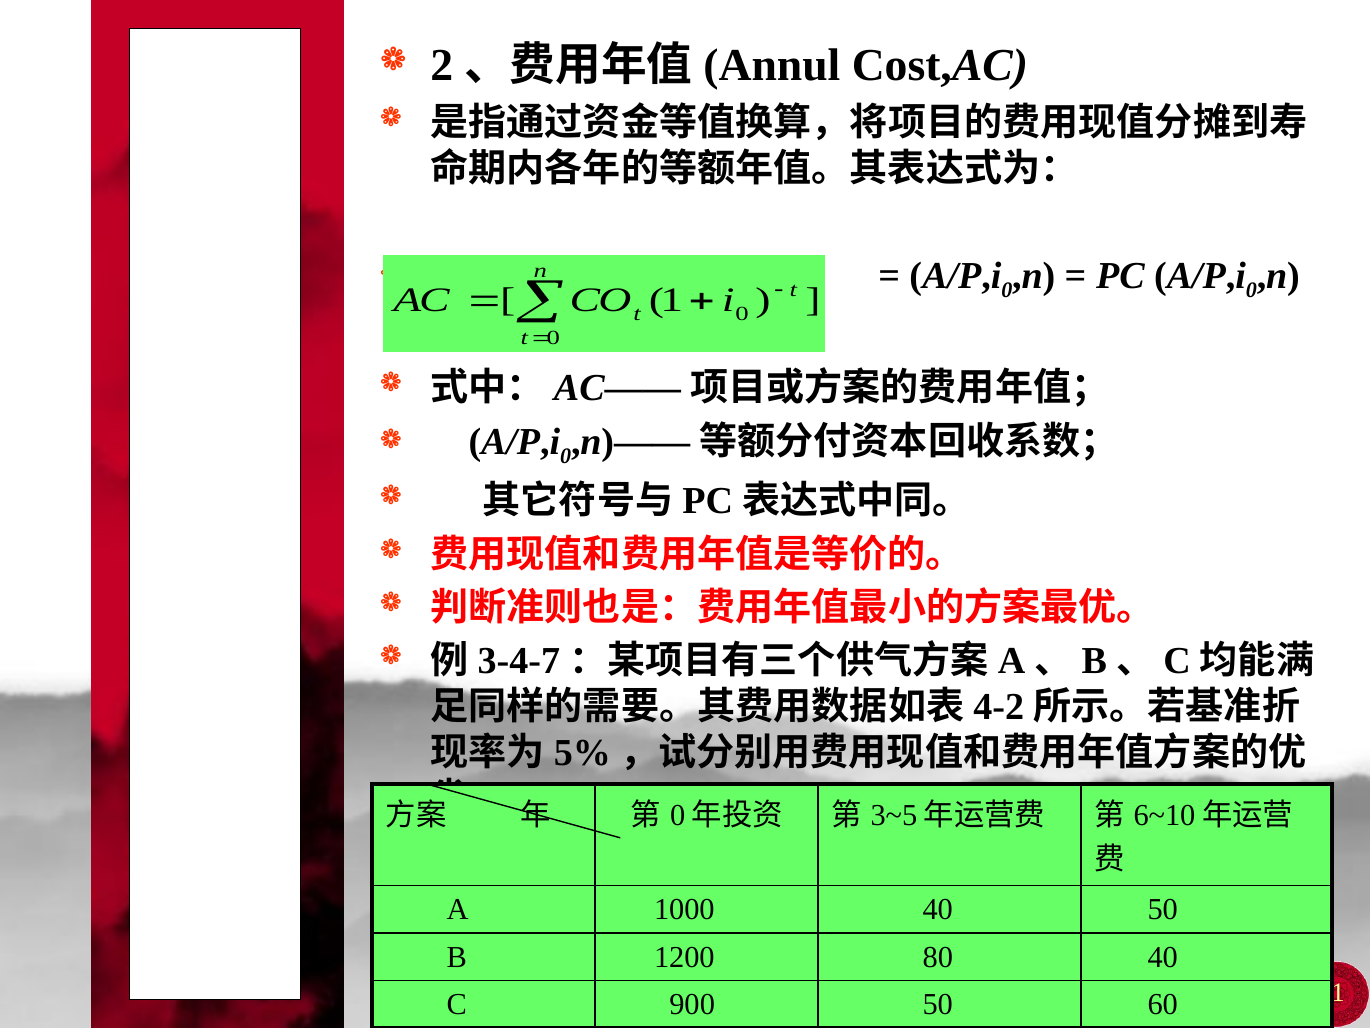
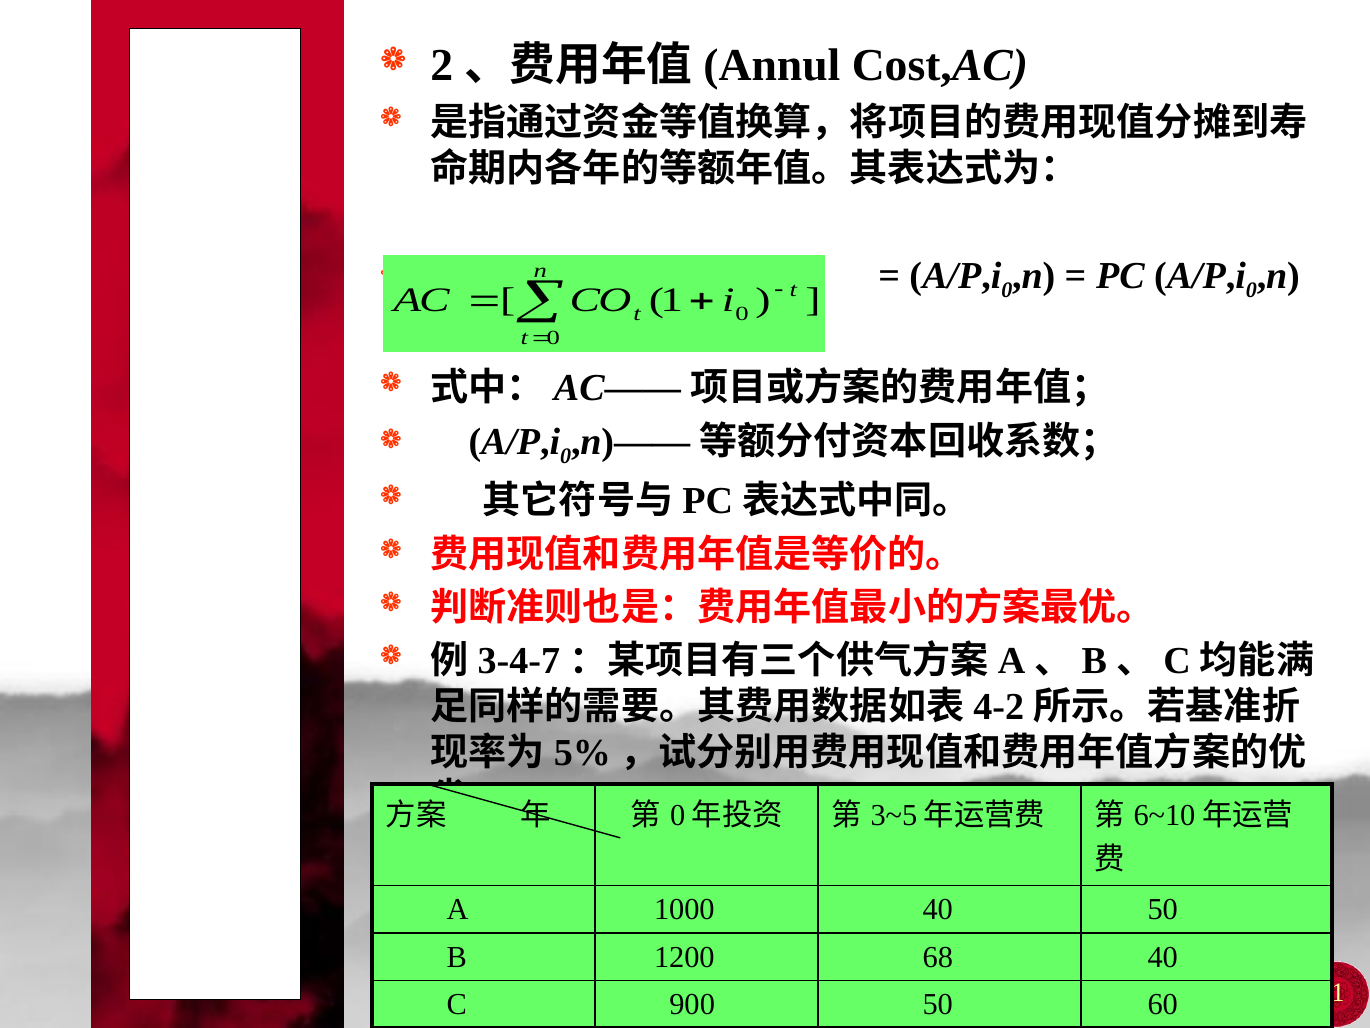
80: 80 -> 68 (938, 957)
